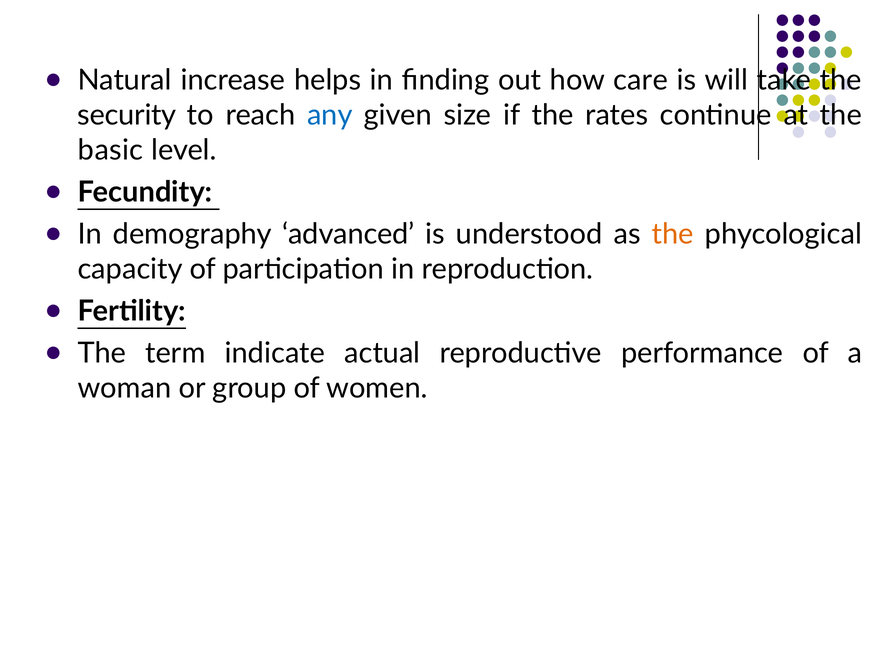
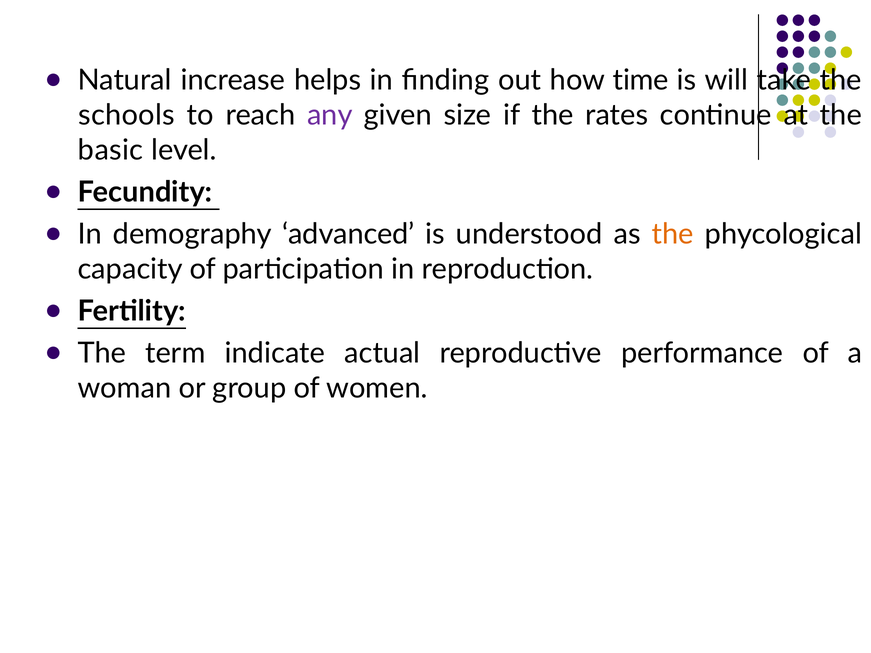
care: care -> time (641, 80)
security: security -> schools (127, 115)
any colour: blue -> purple (330, 115)
